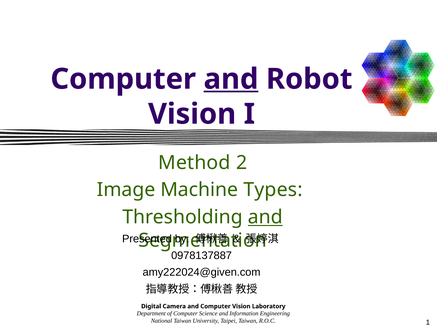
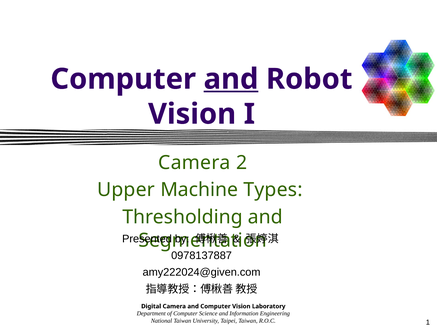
Method: Method -> Camera (194, 163)
Image: Image -> Upper (126, 190)
and underline: present -> none (265, 217)
